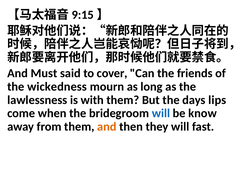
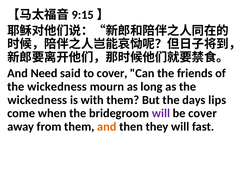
Must: Must -> Need (44, 73)
lawlessness: lawlessness -> wickedness (37, 100)
will colour: blue -> purple (161, 113)
be know: know -> cover (203, 113)
